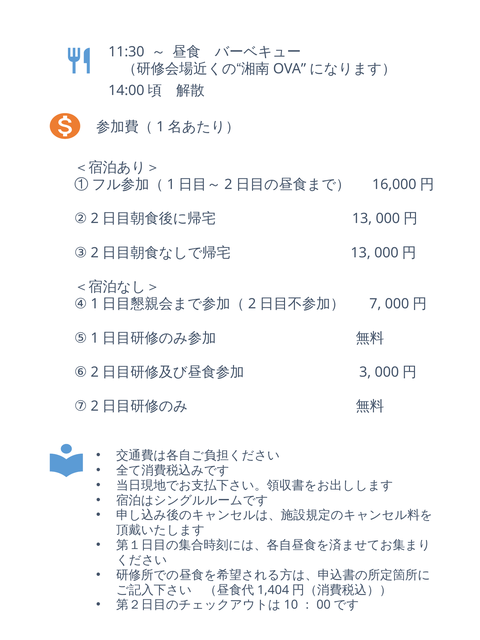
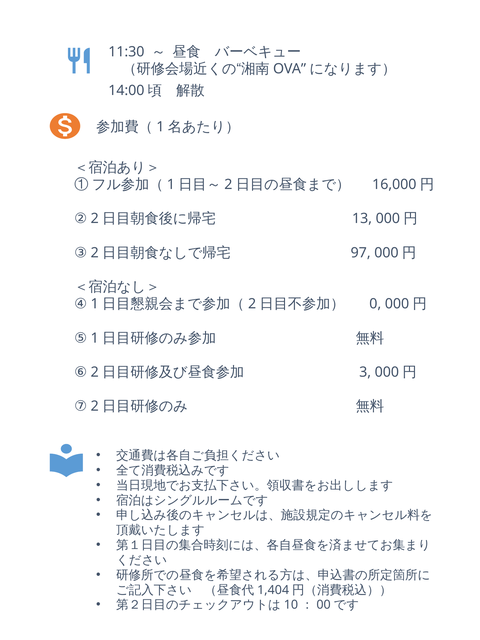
13: 13 -> 97 (361, 253)
7: 7 -> 0 (375, 304)
